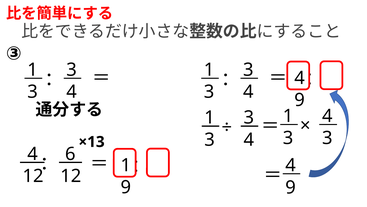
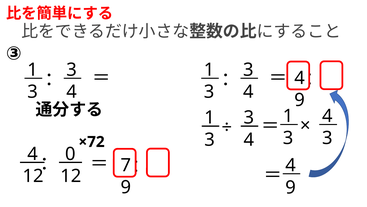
×13: ×13 -> ×72 (92, 142)
6: 6 -> 0 (70, 154)
1: 1 -> 7 (126, 165)
